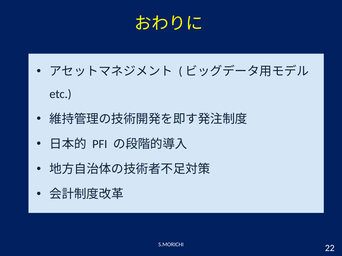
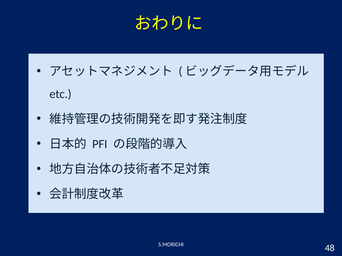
22: 22 -> 48 (330, 249)
